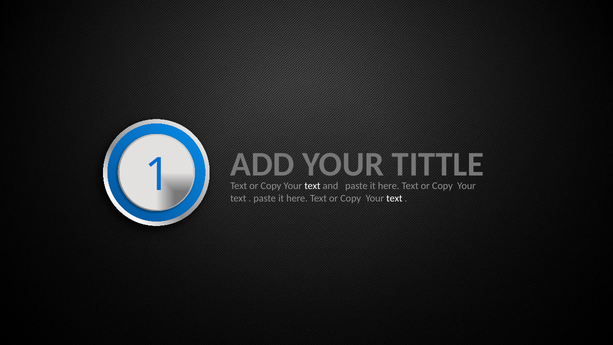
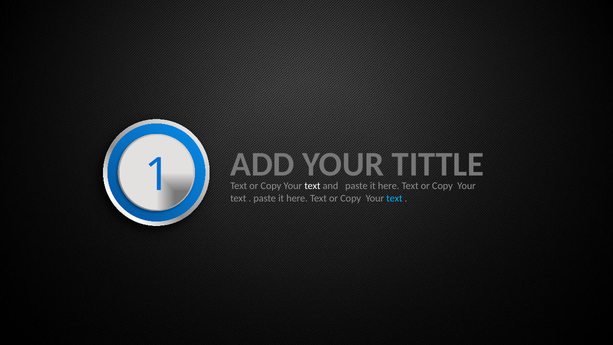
text colour: white -> light blue (394, 198)
